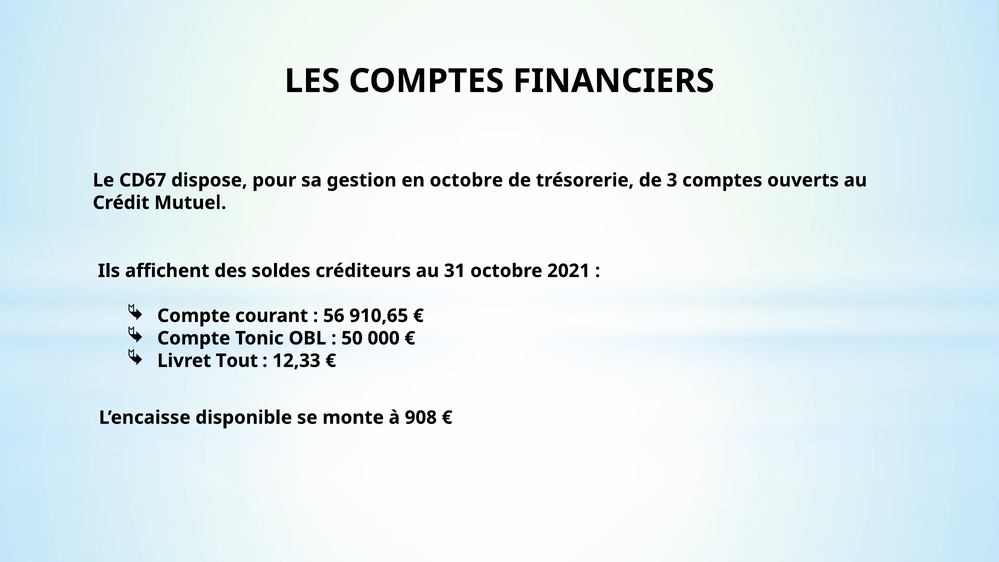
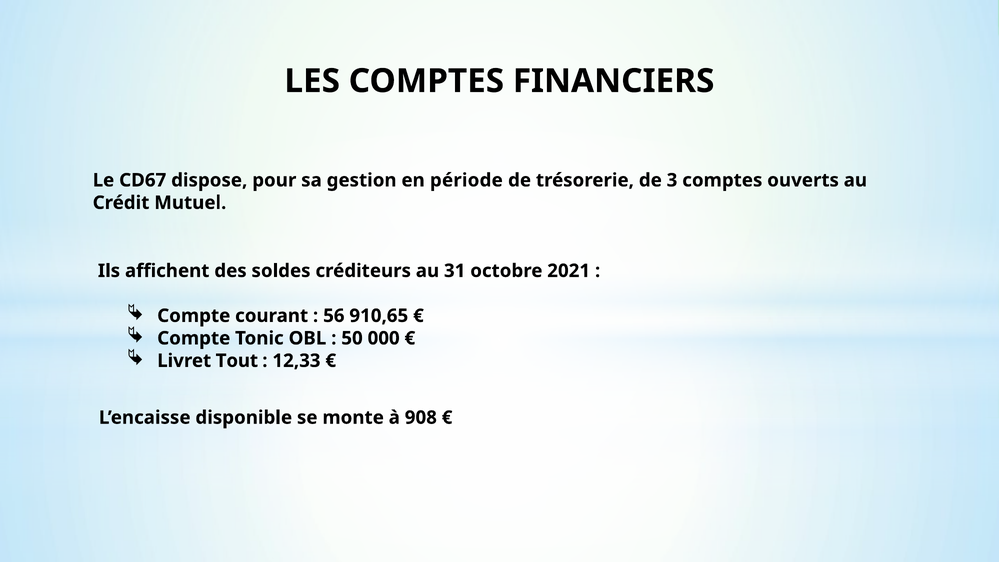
en octobre: octobre -> période (466, 180)
